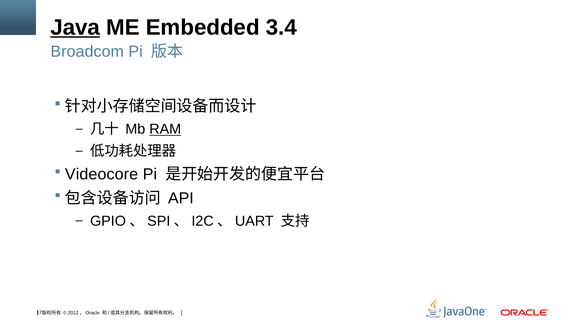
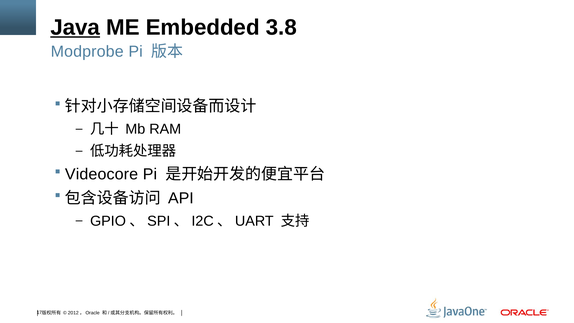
3.4: 3.4 -> 3.8 (281, 27)
Broadcom: Broadcom -> Modprobe (87, 51)
RAM underline: present -> none (165, 129)
